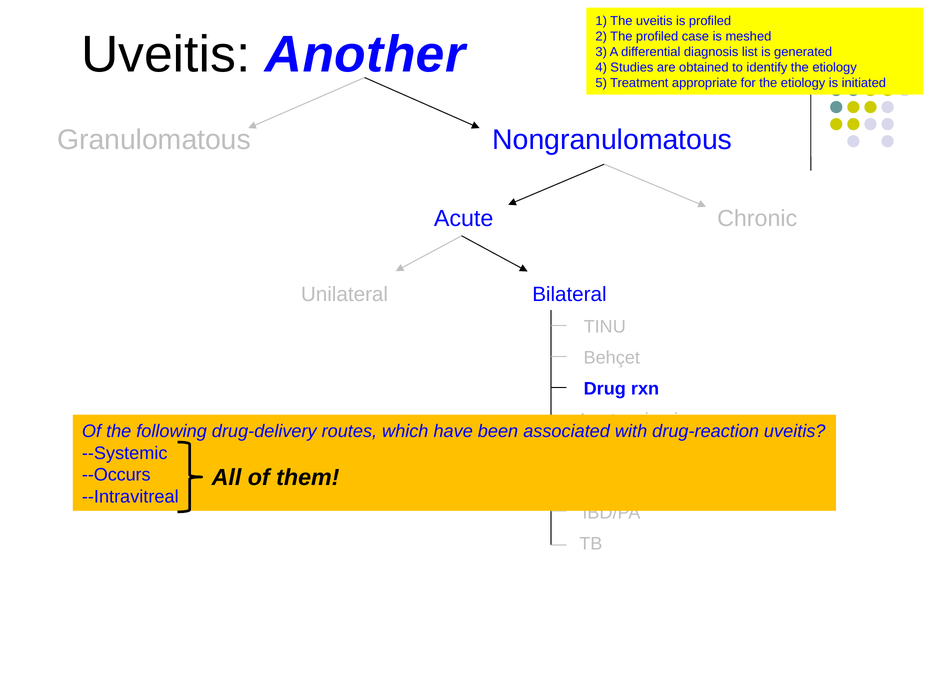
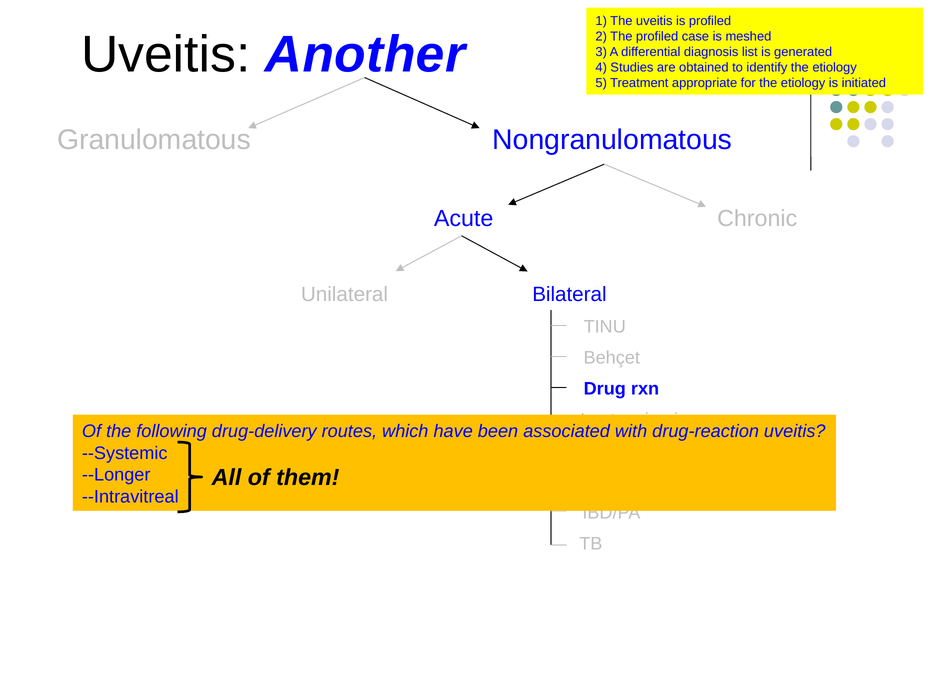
--Occurs: --Occurs -> --Longer (116, 475)
